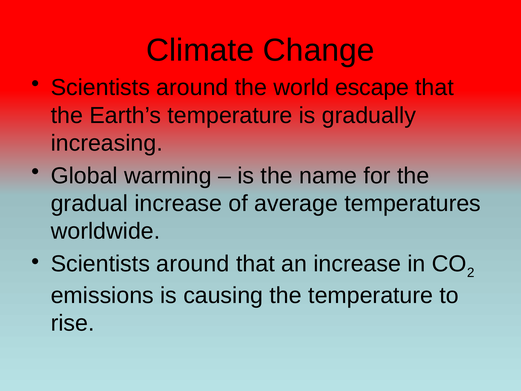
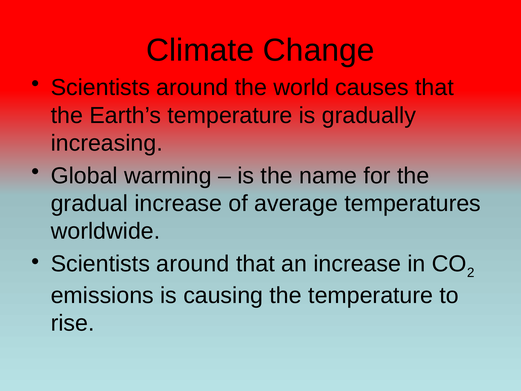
escape: escape -> causes (372, 88)
